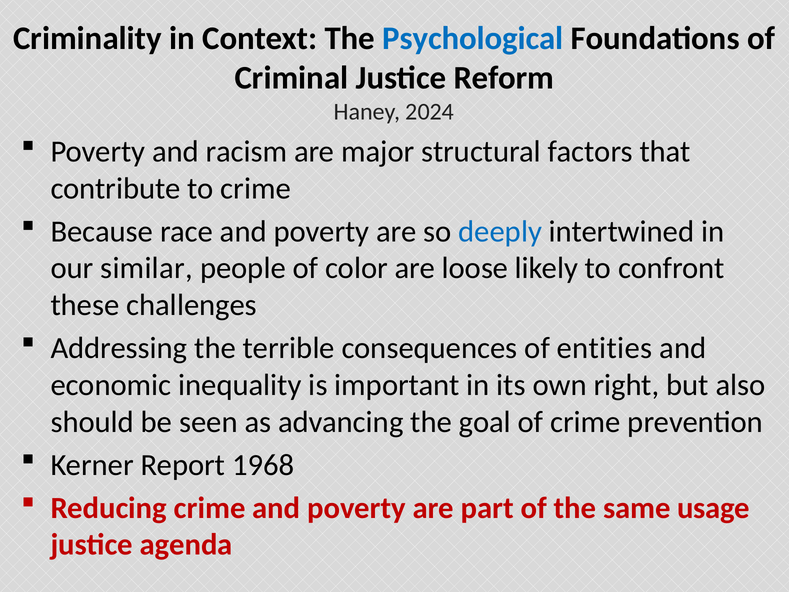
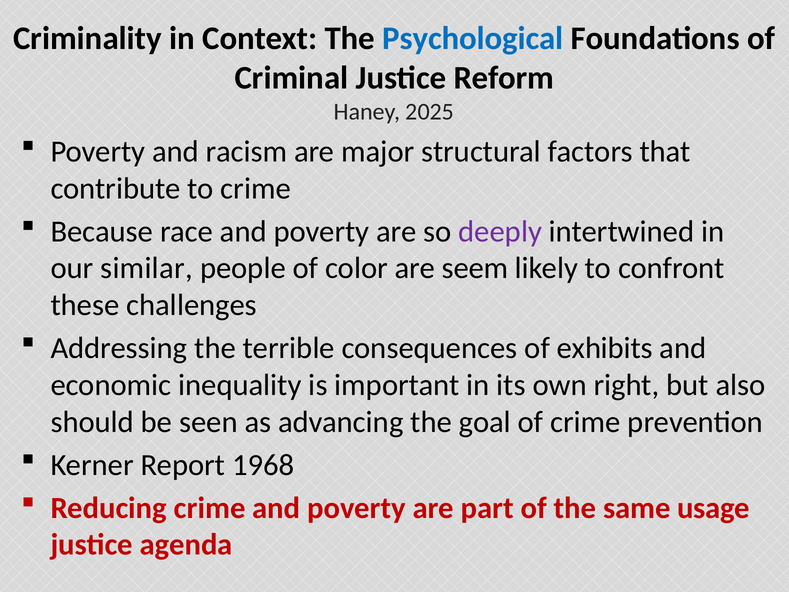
2024: 2024 -> 2025 (430, 112)
deeply colour: blue -> purple (500, 231)
loose: loose -> seem (475, 268)
entities: entities -> exhibits (605, 348)
